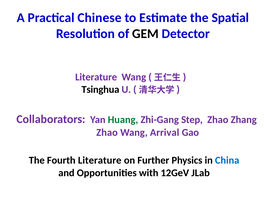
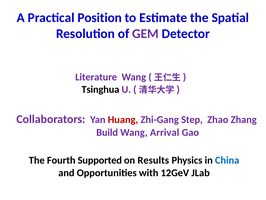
Chinese: Chinese -> Position (100, 18)
GEM colour: black -> purple (145, 34)
Huang colour: green -> red (123, 119)
Zhao: Zhao -> Build (107, 132)
Fourth Literature: Literature -> Supported (100, 160)
Further: Further -> Results (153, 160)
